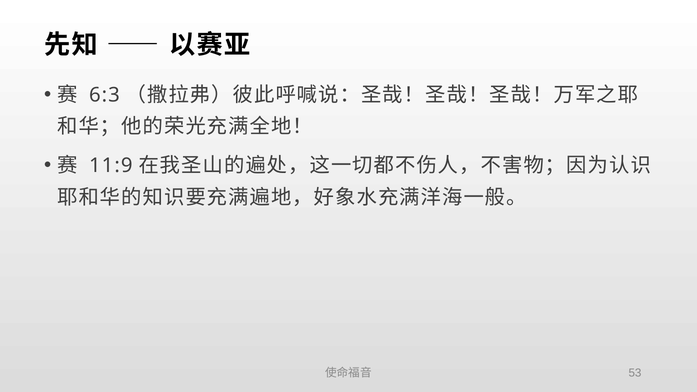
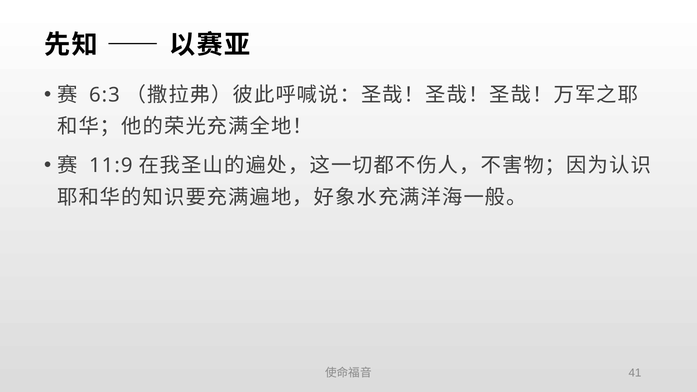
53: 53 -> 41 (635, 373)
